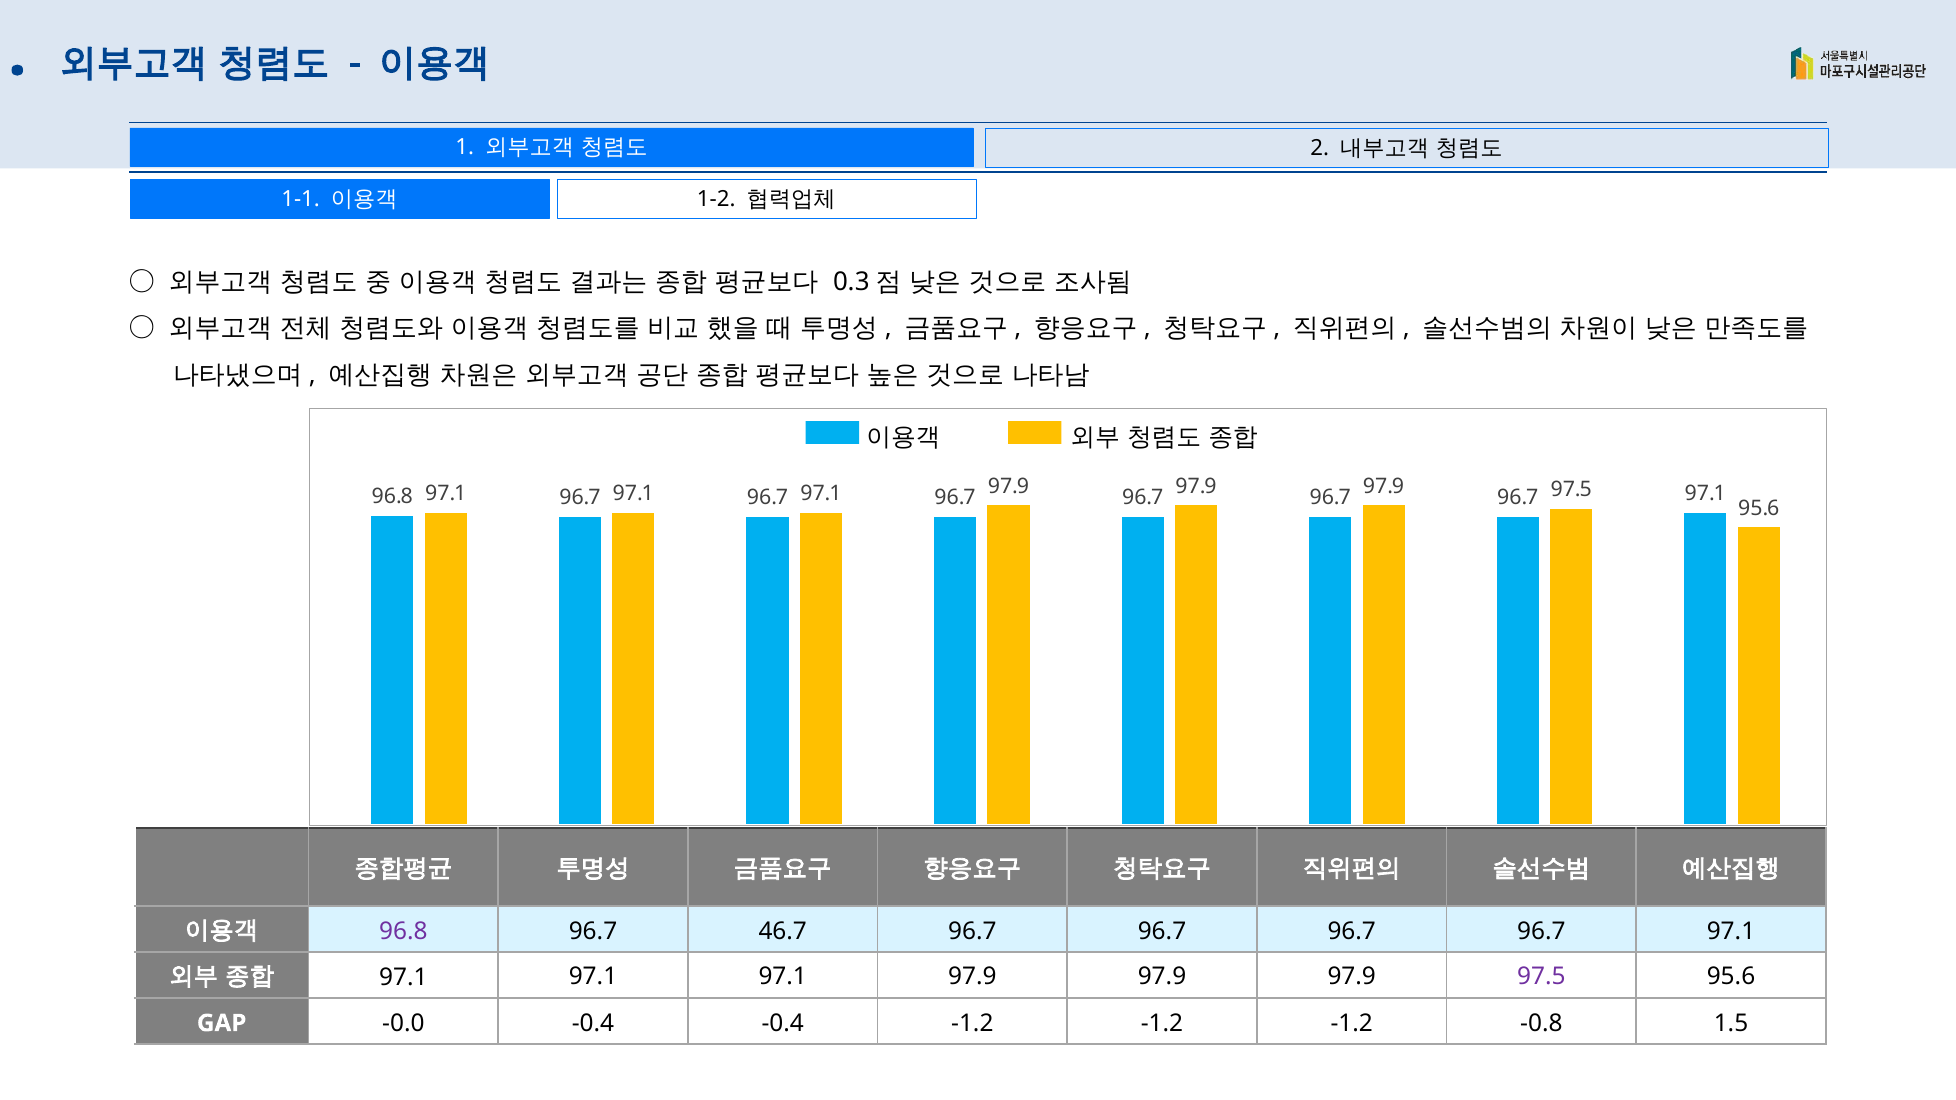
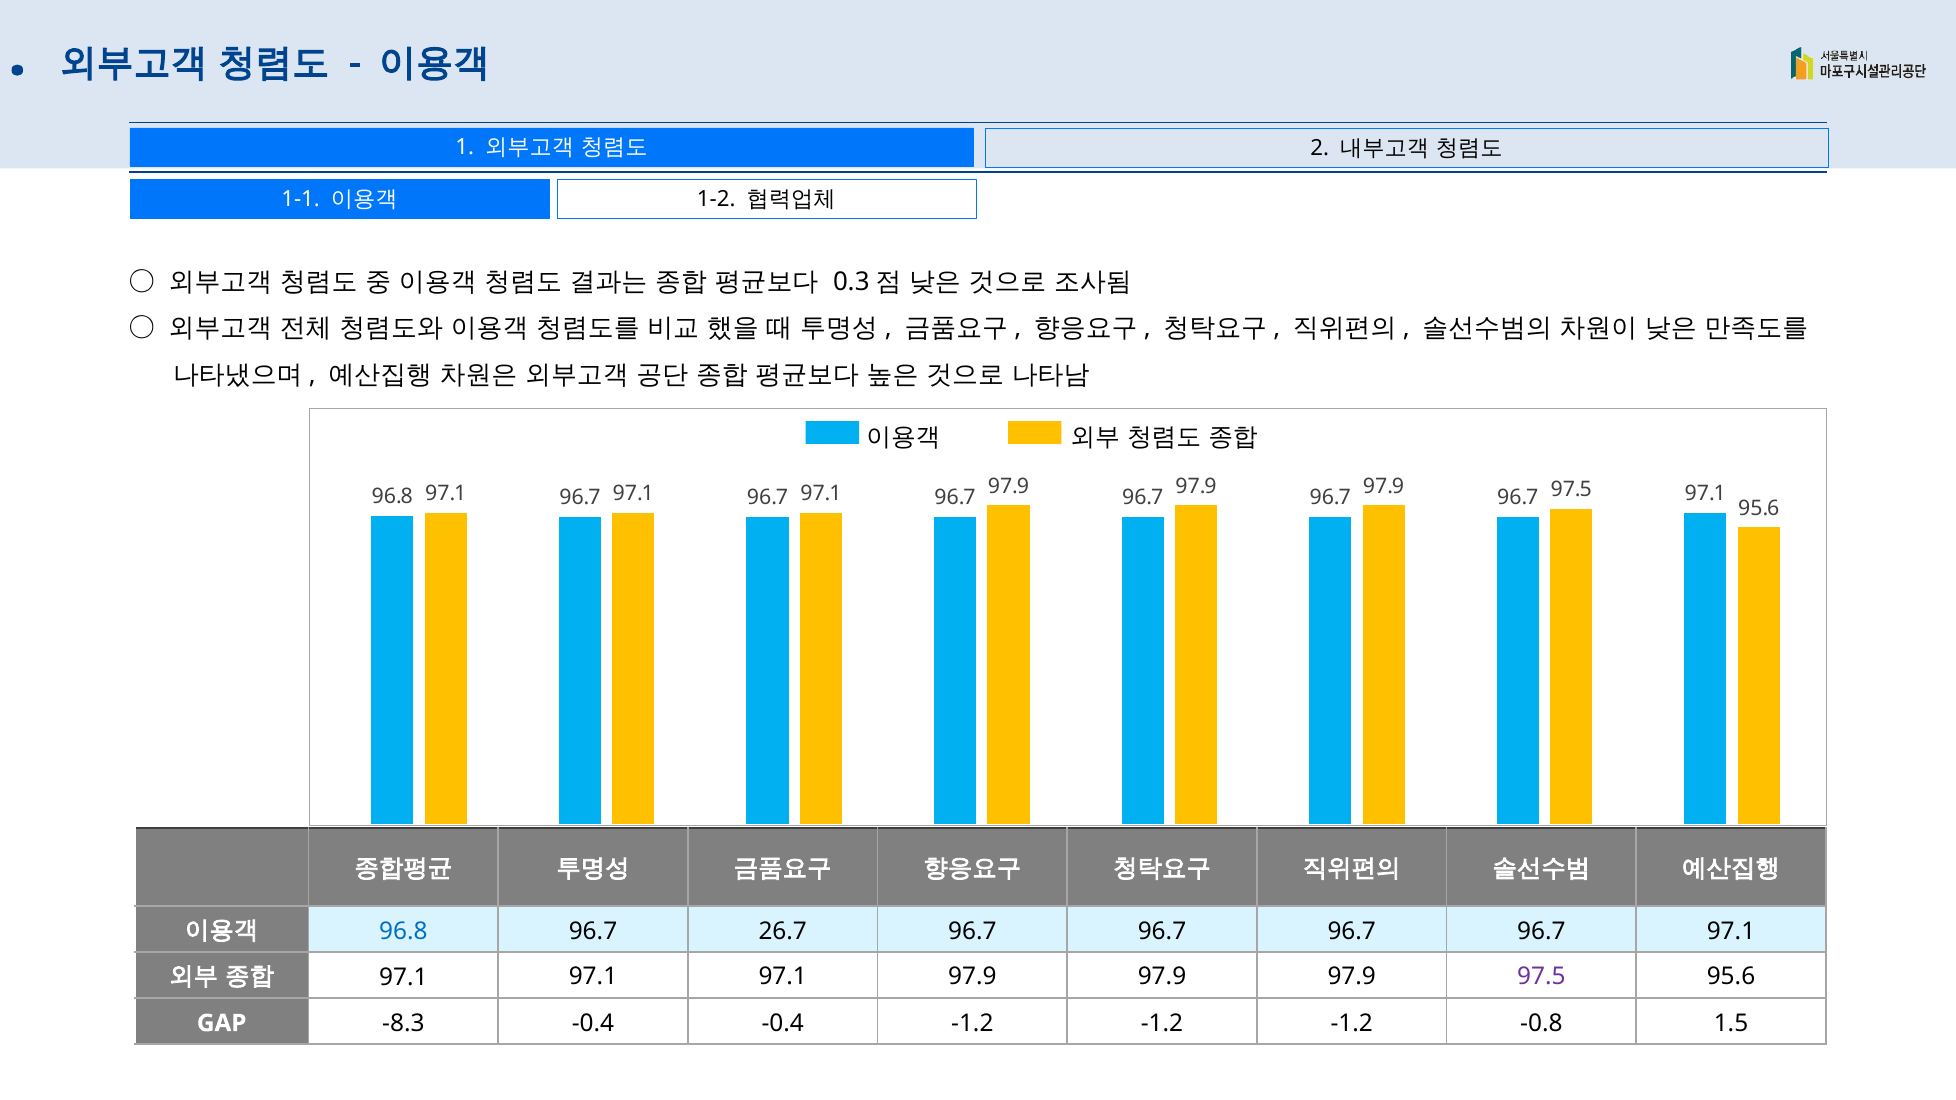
96.8 colour: purple -> blue (403, 932)
46.7: 46.7 -> 26.7 (783, 932)
-0.0: -0.0 -> -8.3 (403, 1023)
